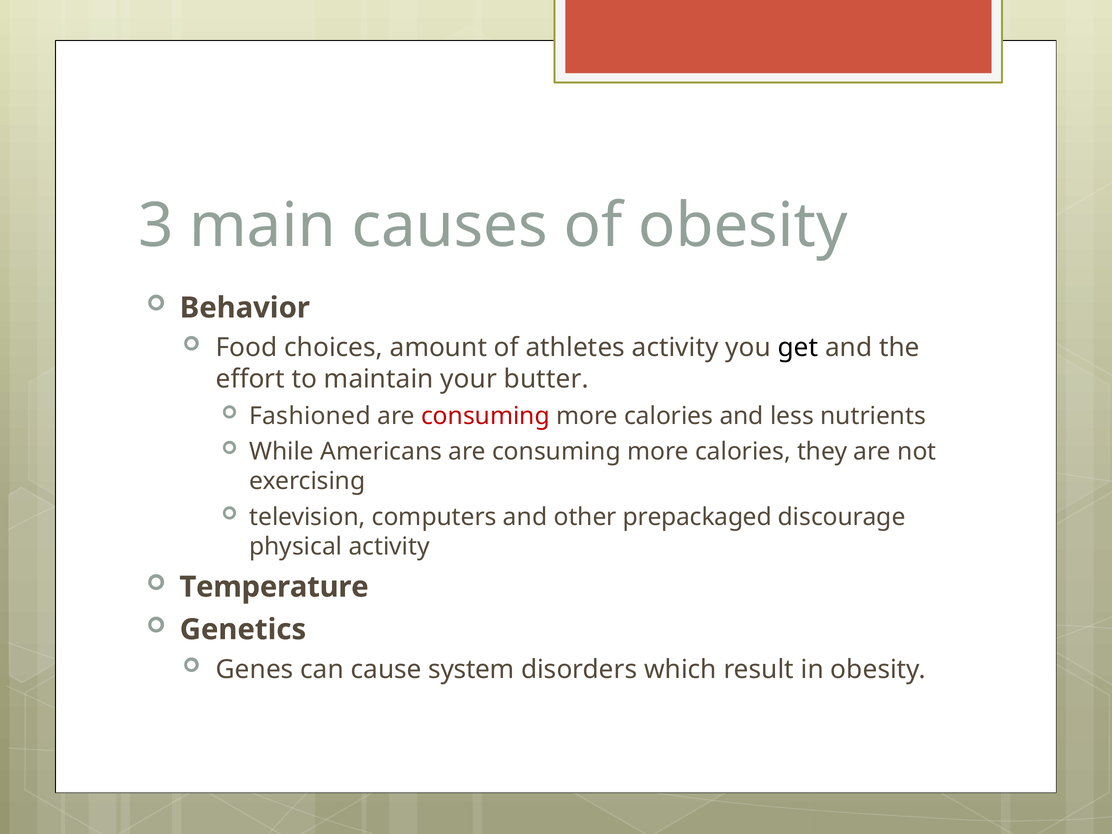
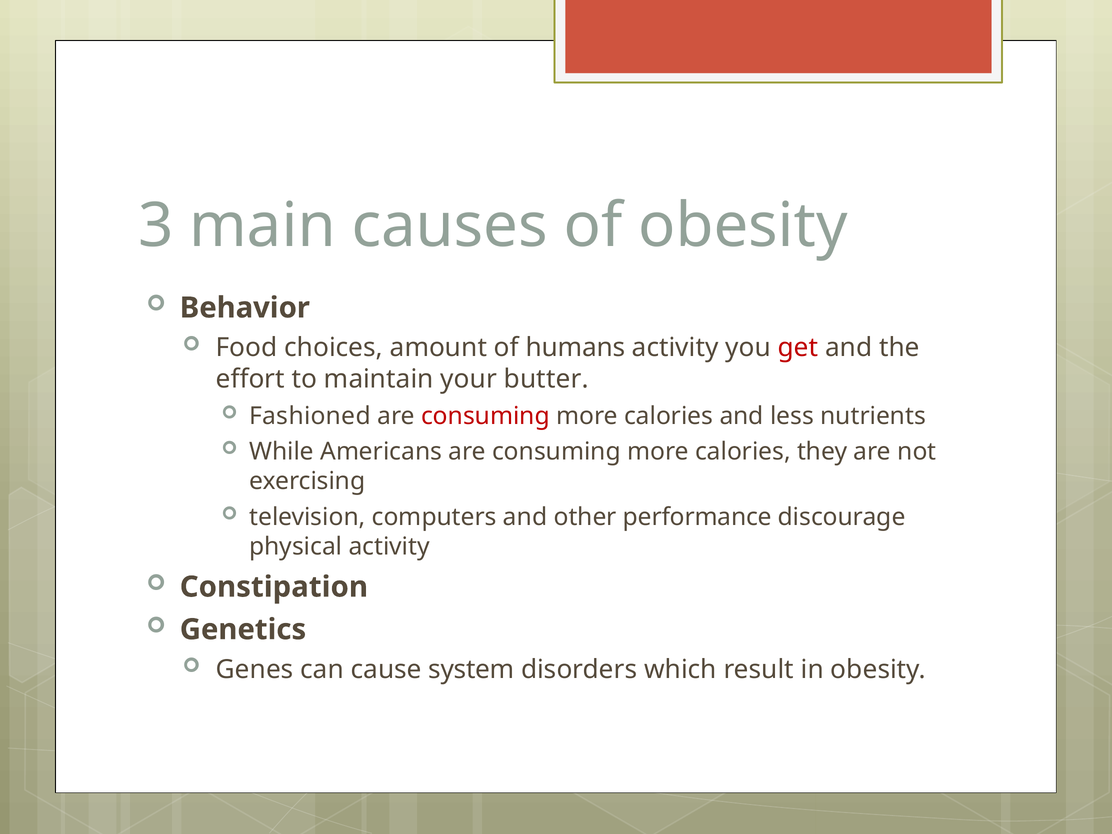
athletes: athletes -> humans (575, 348)
get colour: black -> red (798, 348)
prepackaged: prepackaged -> performance (697, 517)
Temperature: Temperature -> Constipation (274, 587)
